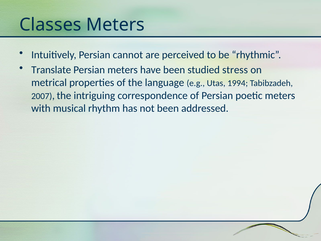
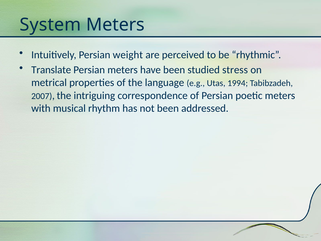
Classes: Classes -> System (50, 25)
cannot: cannot -> weight (128, 55)
